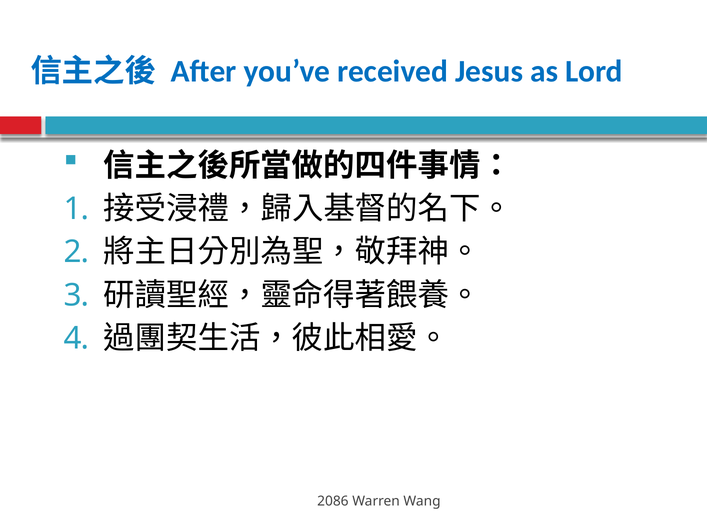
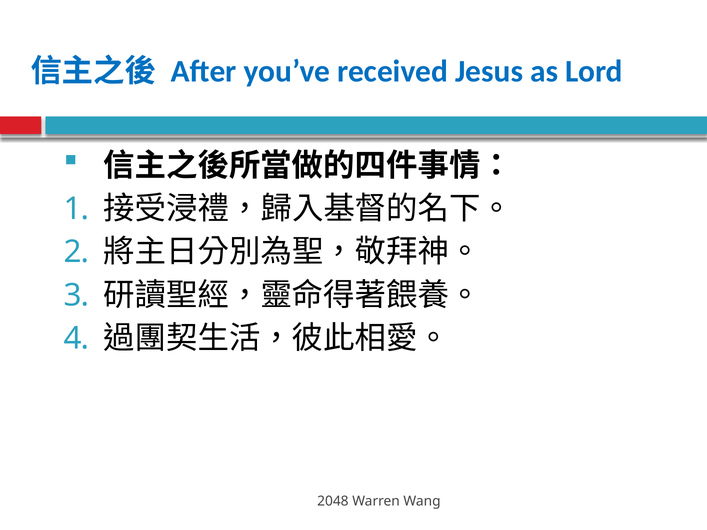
2086: 2086 -> 2048 (333, 502)
